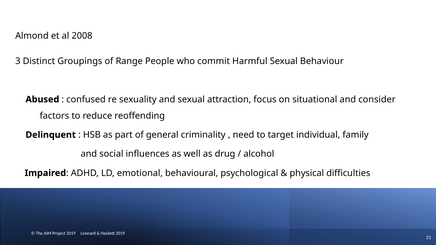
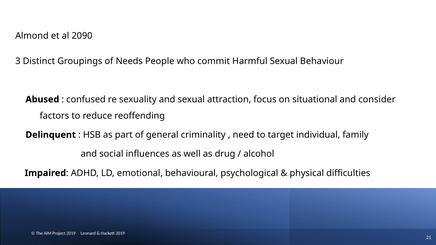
2008: 2008 -> 2090 (82, 36)
Range: Range -> Needs (129, 61)
